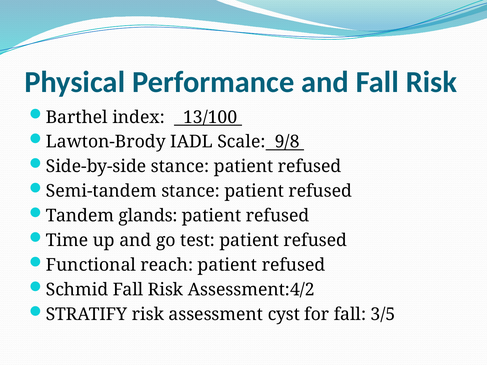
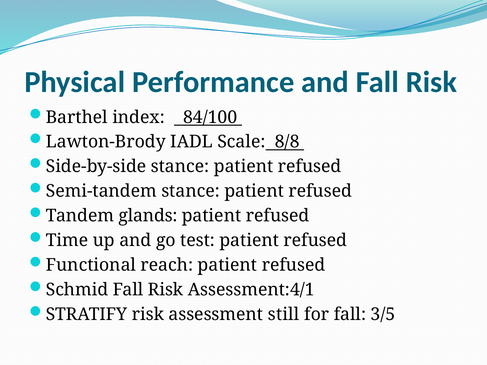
13/100: 13/100 -> 84/100 (210, 117)
9/8: 9/8 -> 8/8 (287, 142)
Assessment:4/2: Assessment:4/2 -> Assessment:4/1 (251, 290)
cyst: cyst -> still (284, 315)
